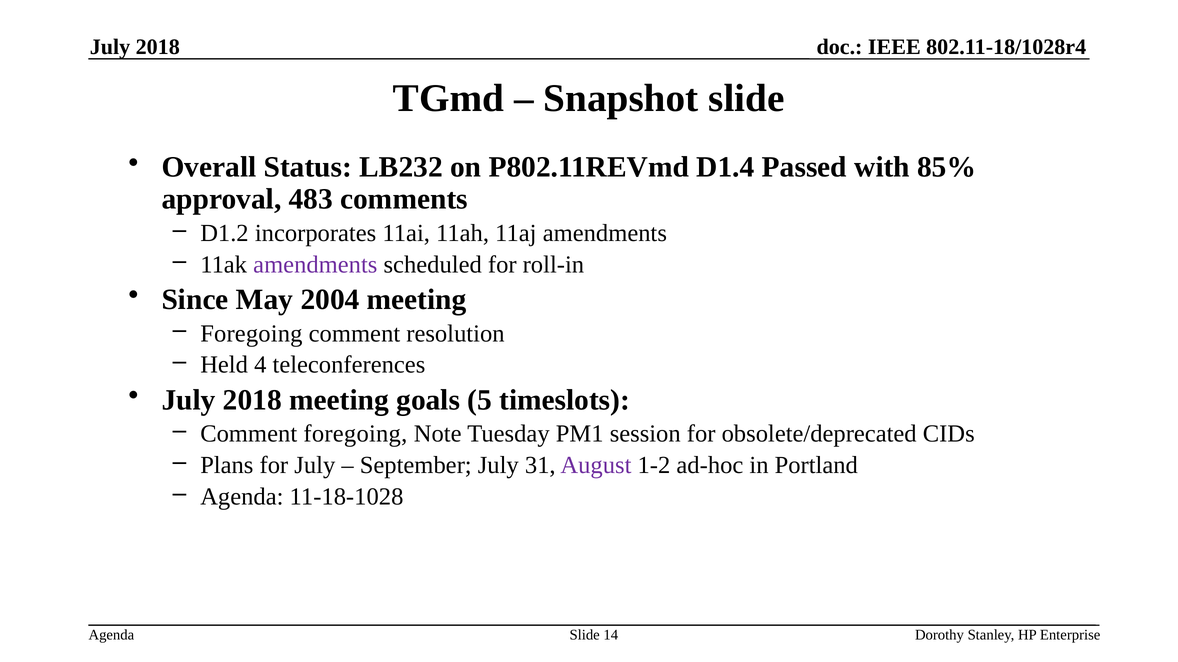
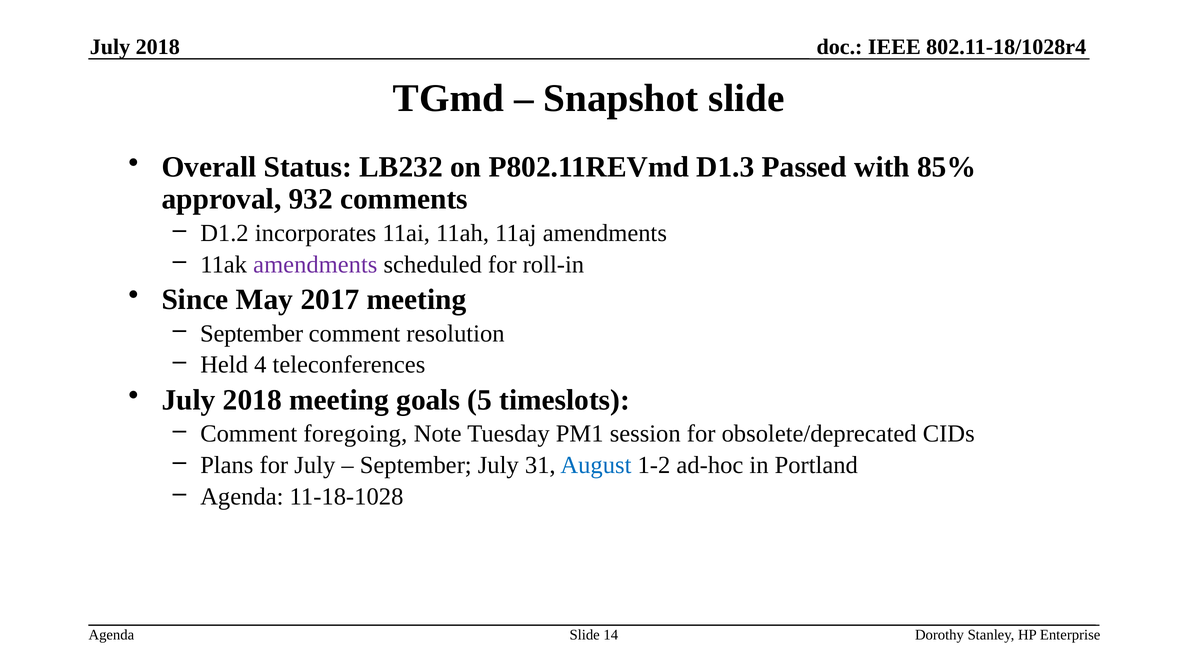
D1.4: D1.4 -> D1.3 (725, 167)
483: 483 -> 932 (311, 199)
2004: 2004 -> 2017 (330, 300)
Foregoing: Foregoing -> September (252, 334)
August colour: purple -> blue (596, 466)
